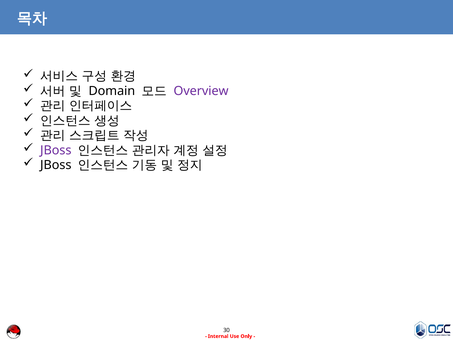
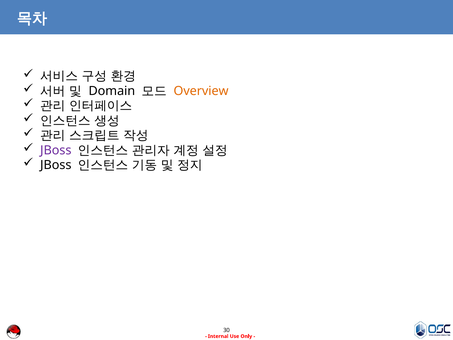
Overview colour: purple -> orange (201, 91)
